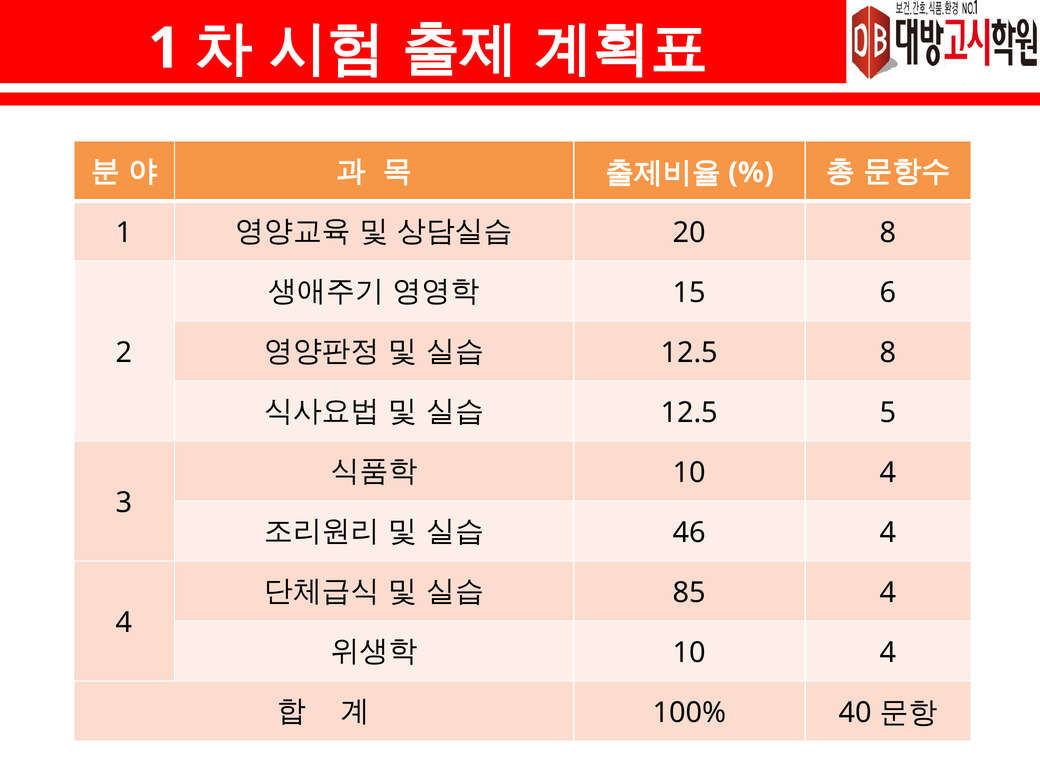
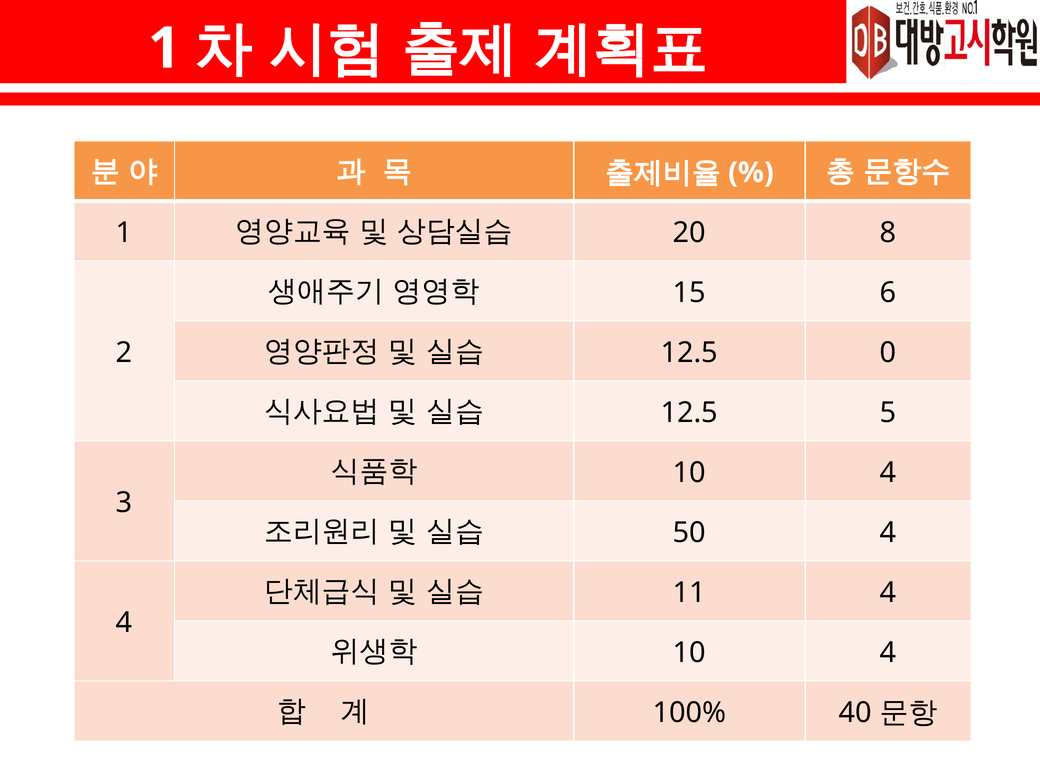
12.5 8: 8 -> 0 (888, 353)
46: 46 -> 50 (689, 533)
85: 85 -> 11 (689, 593)
